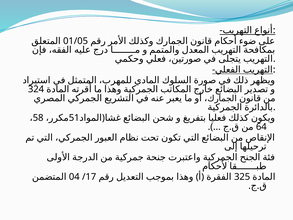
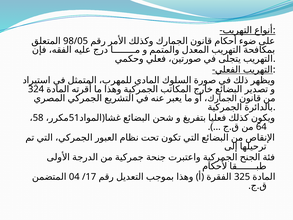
01/05: 01/05 -> 98/05 (76, 41)
